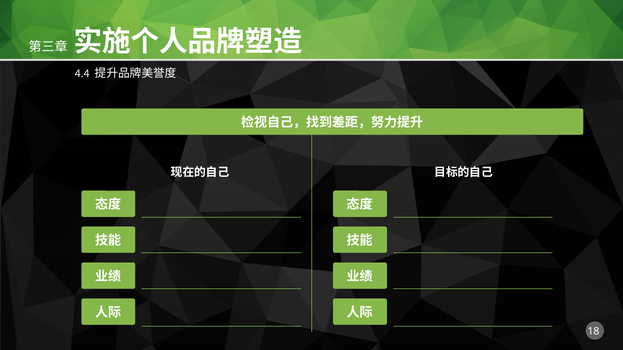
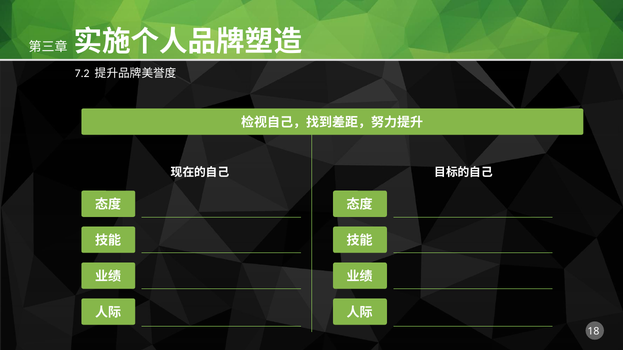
4.4: 4.4 -> 7.2 (82, 74)
